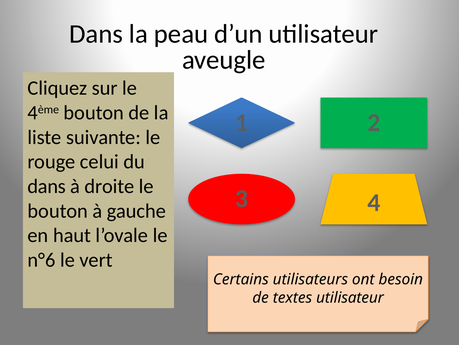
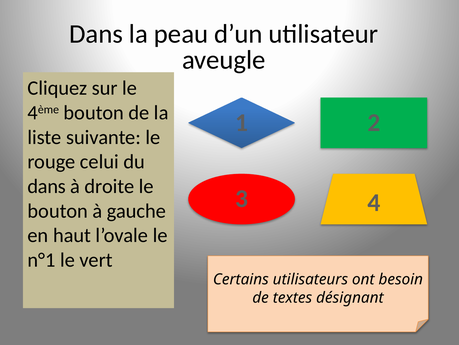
n°6: n°6 -> n°1 (41, 260)
textes utilisateur: utilisateur -> désignant (350, 297)
